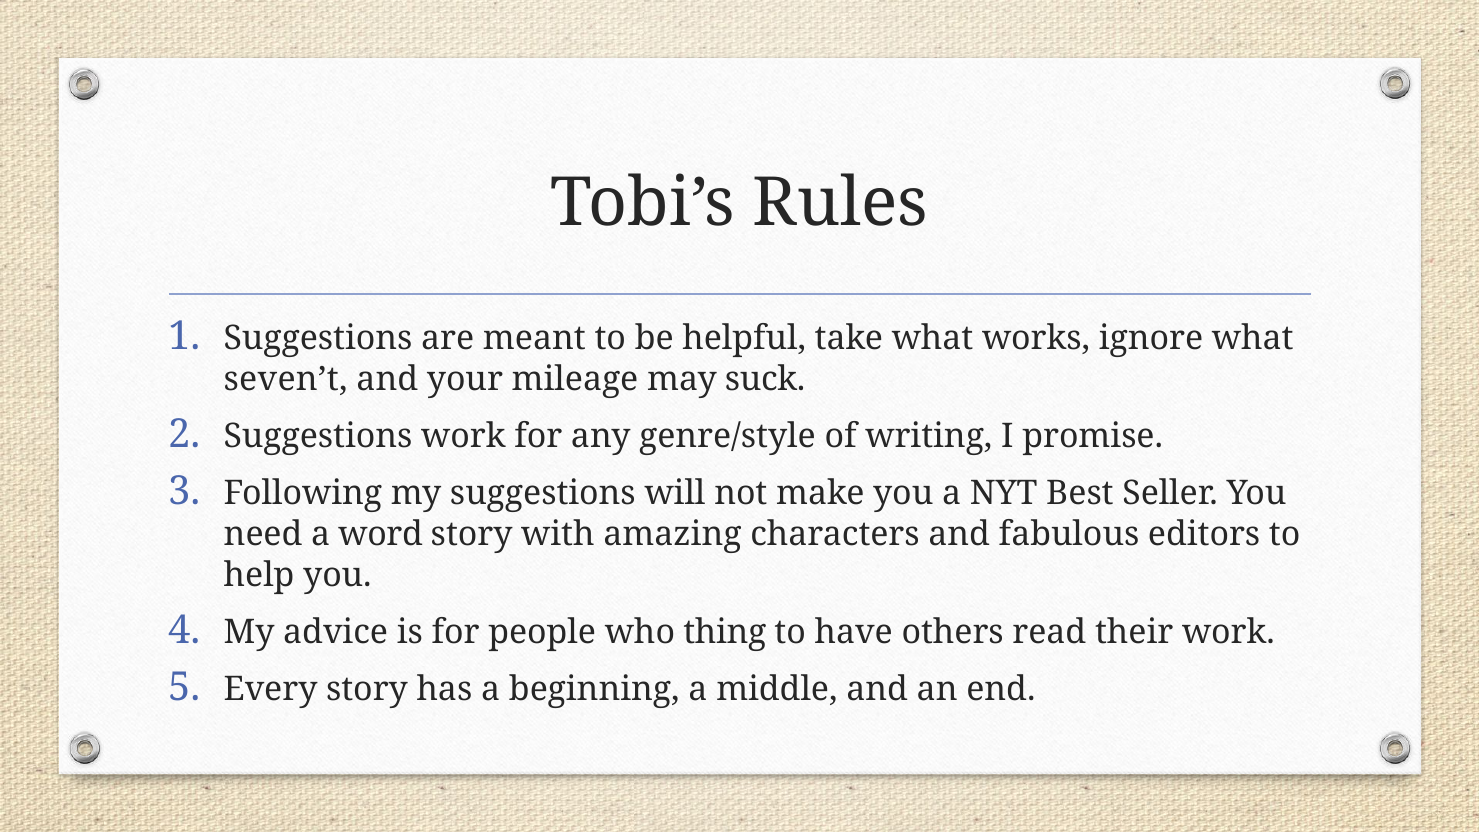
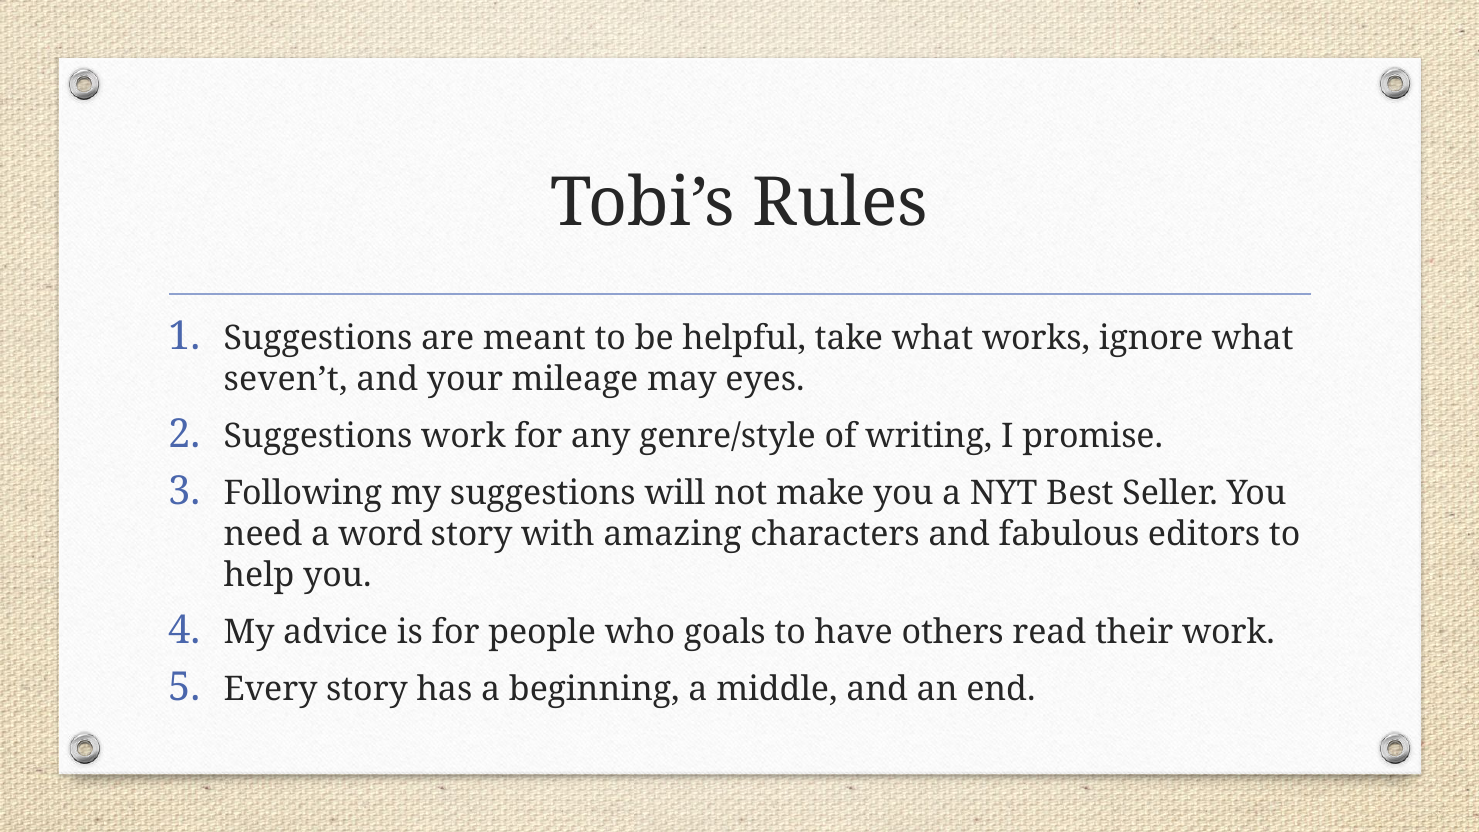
suck: suck -> eyes (765, 379)
thing: thing -> goals (725, 632)
